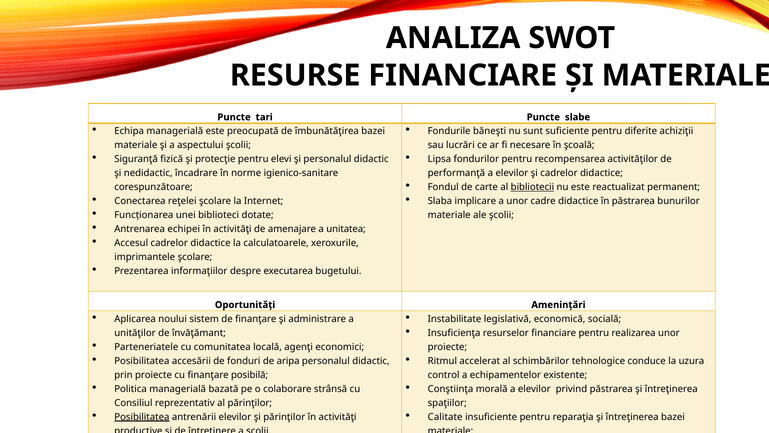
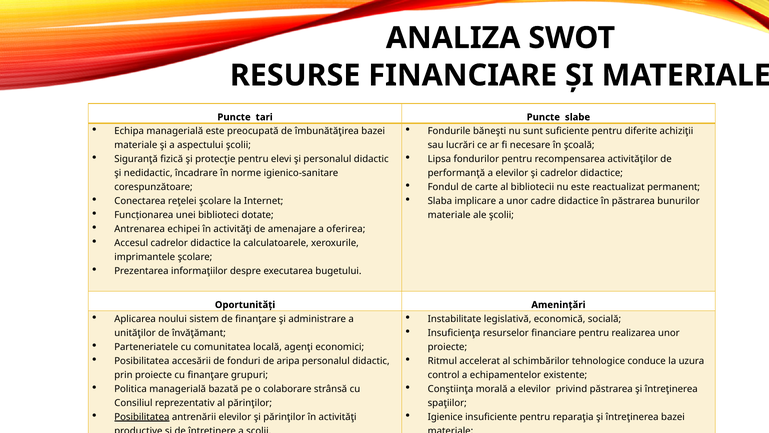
bibliotecii underline: present -> none (532, 187)
unitatea: unitatea -> oferirea (346, 229)
posibilă: posibilă -> grupuri (250, 374)
Calitate: Calitate -> Igienice (445, 416)
